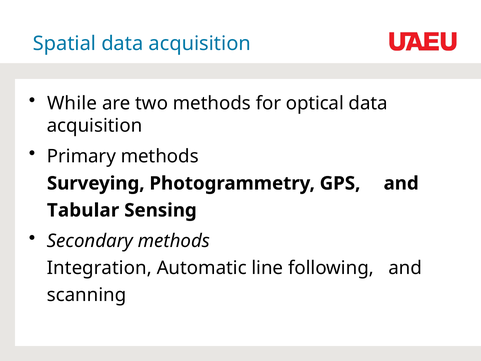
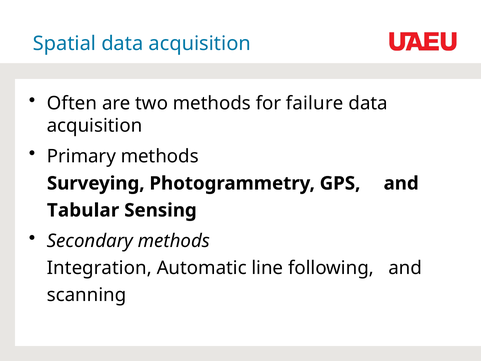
While: While -> Often (72, 103)
optical: optical -> failure (315, 103)
